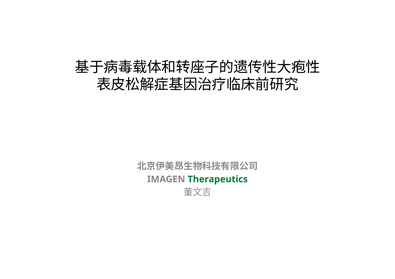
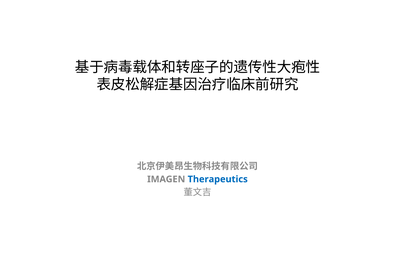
Therapeutics colour: green -> blue (218, 179)
